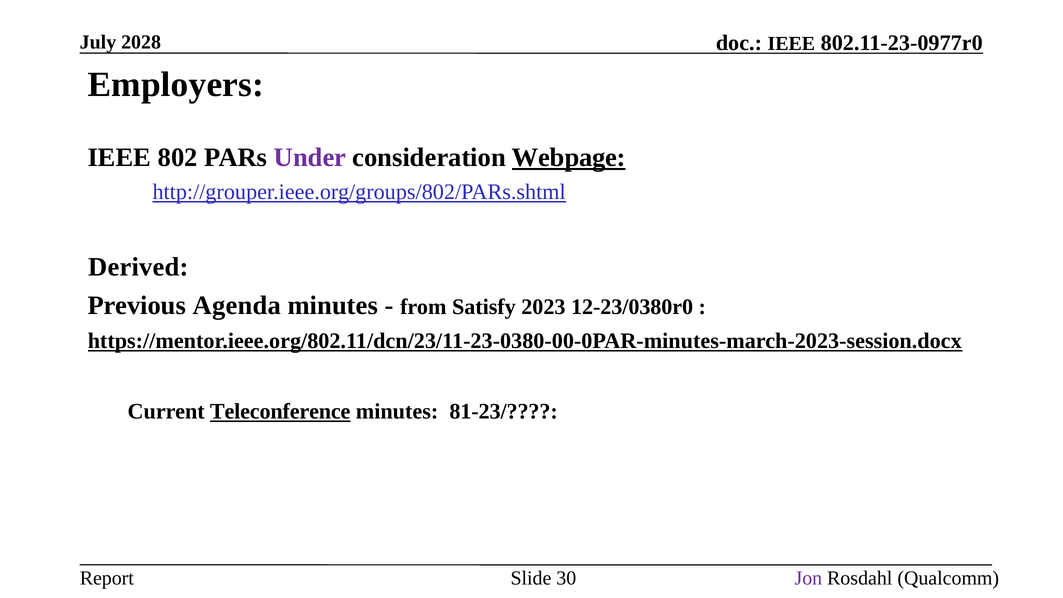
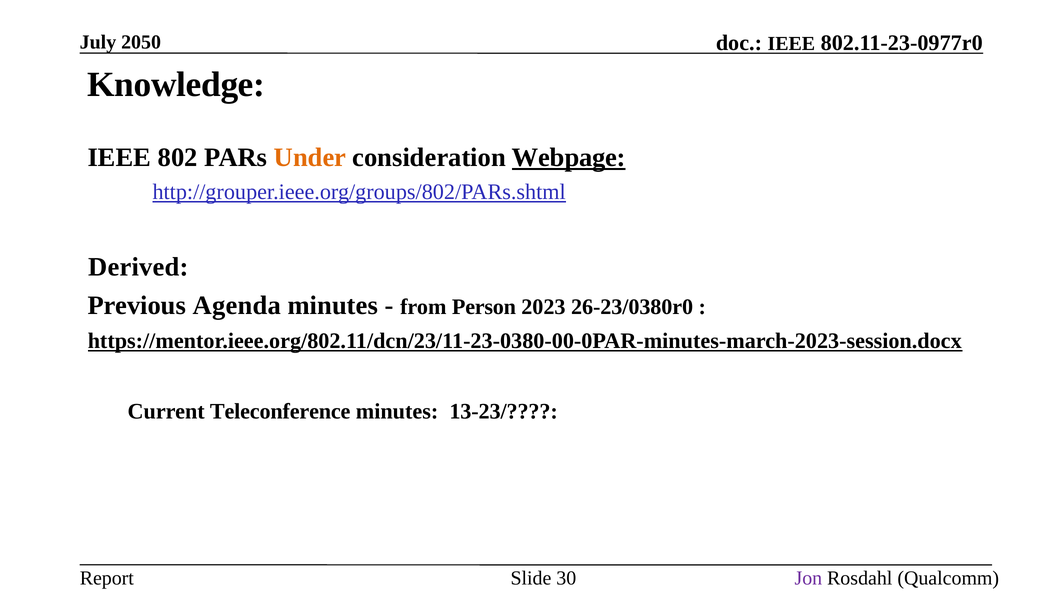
2028: 2028 -> 2050 (141, 42)
Employers: Employers -> Knowledge (176, 85)
Under colour: purple -> orange (310, 158)
Satisfy: Satisfy -> Person (484, 307)
12-23/0380r0: 12-23/0380r0 -> 26-23/0380r0 (632, 307)
Teleconference underline: present -> none (280, 412)
81-23/: 81-23/ -> 13-23/ (504, 412)
